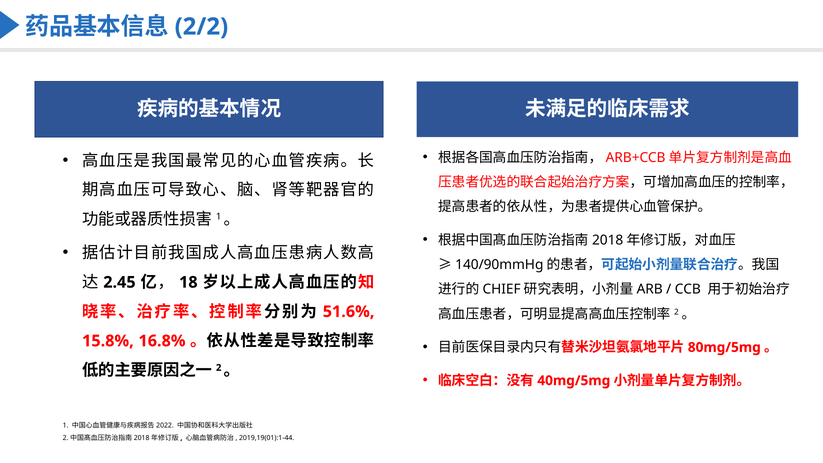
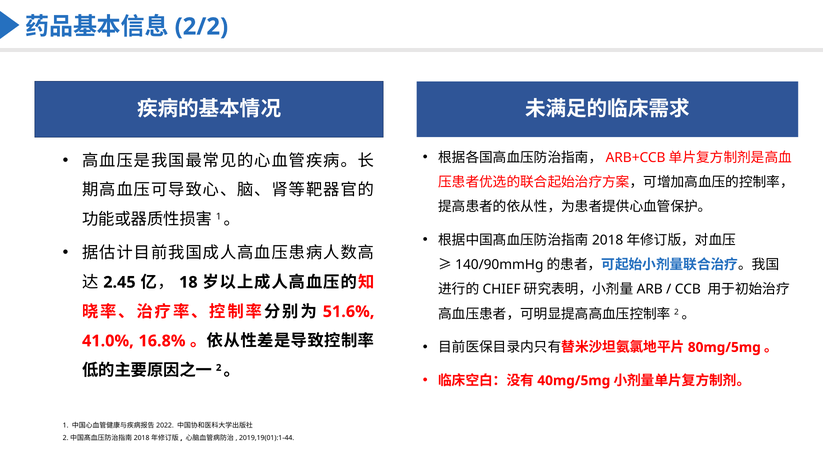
15.8%: 15.8% -> 41.0% (108, 341)
